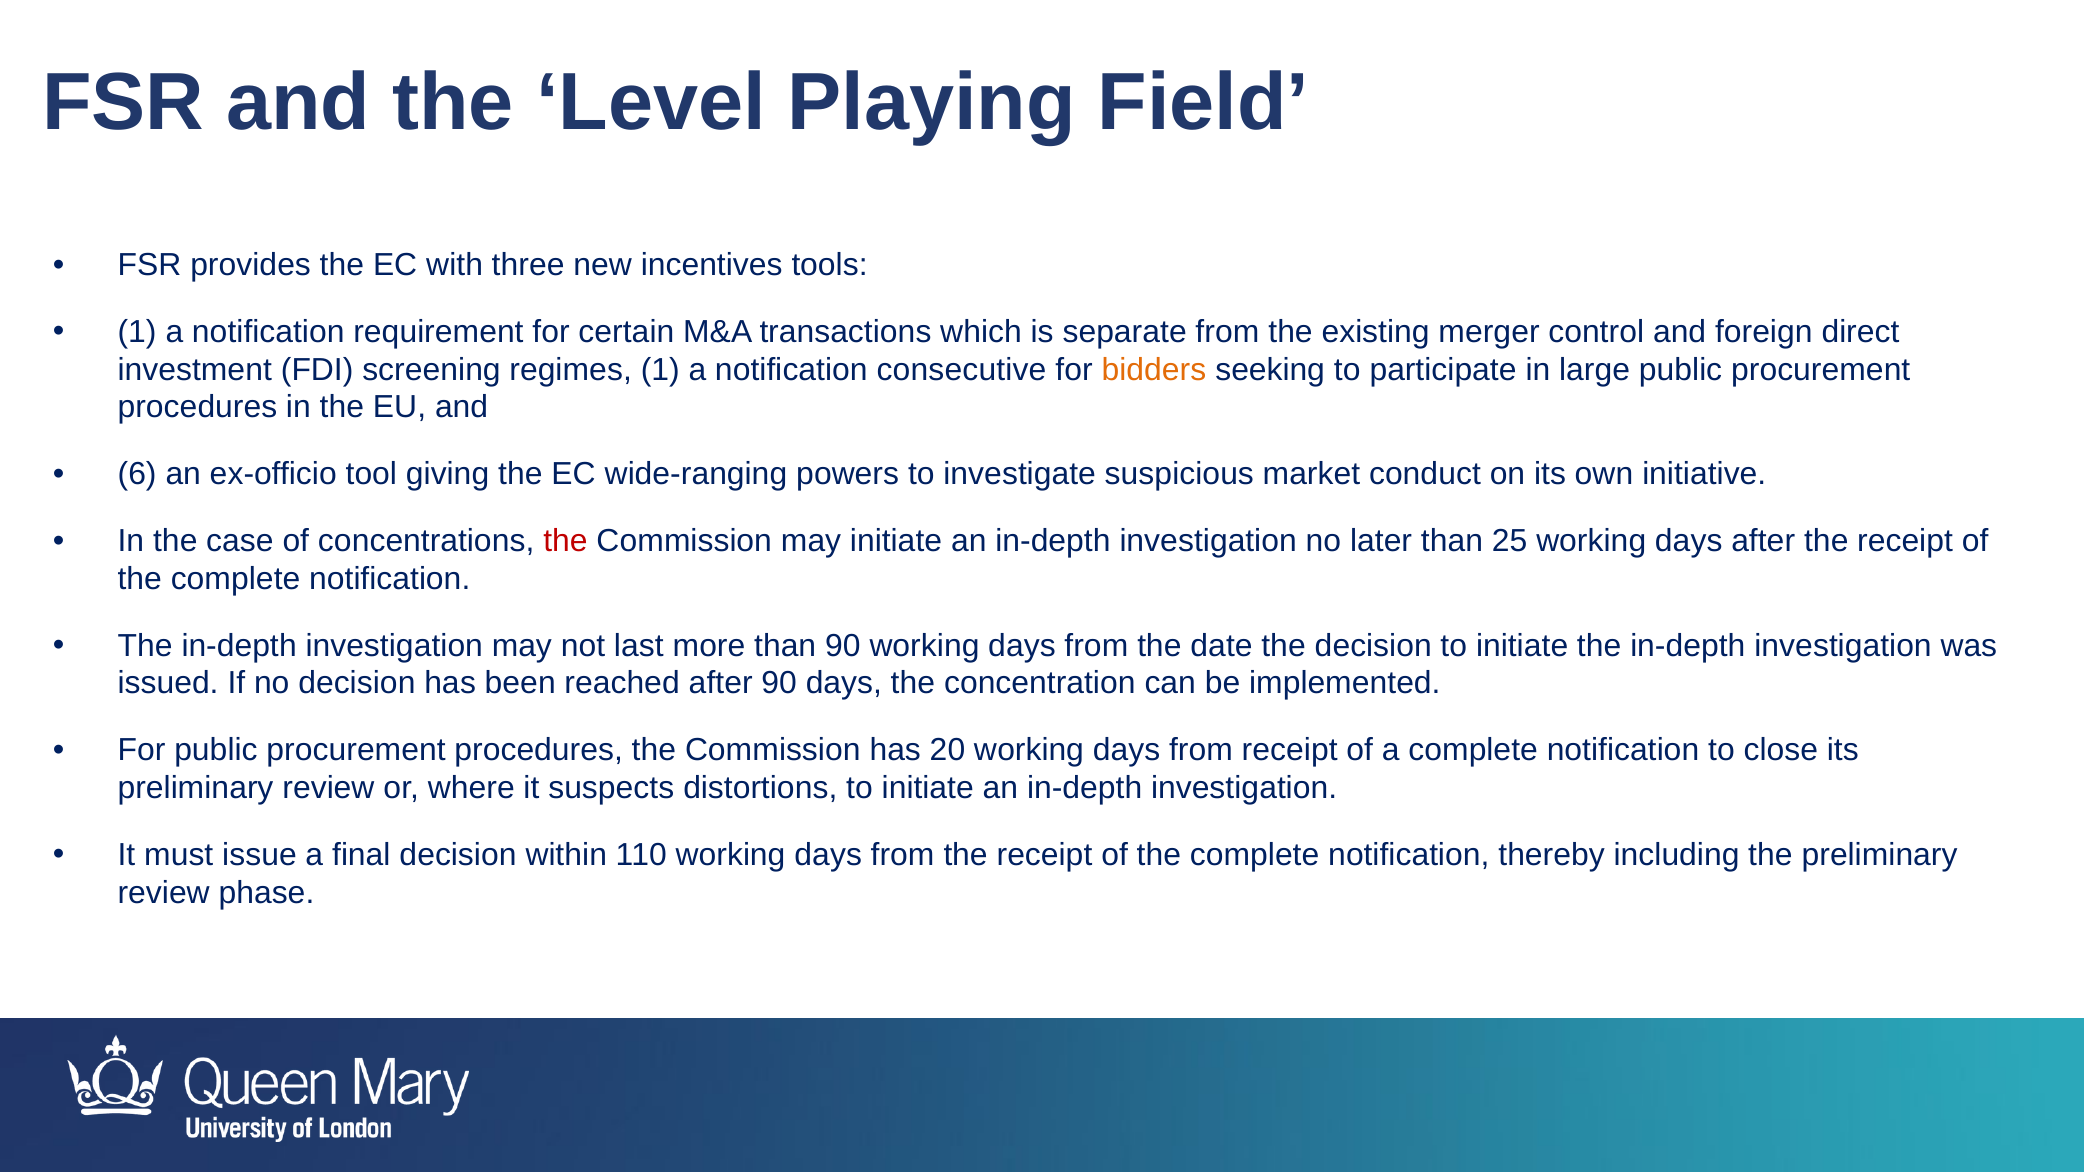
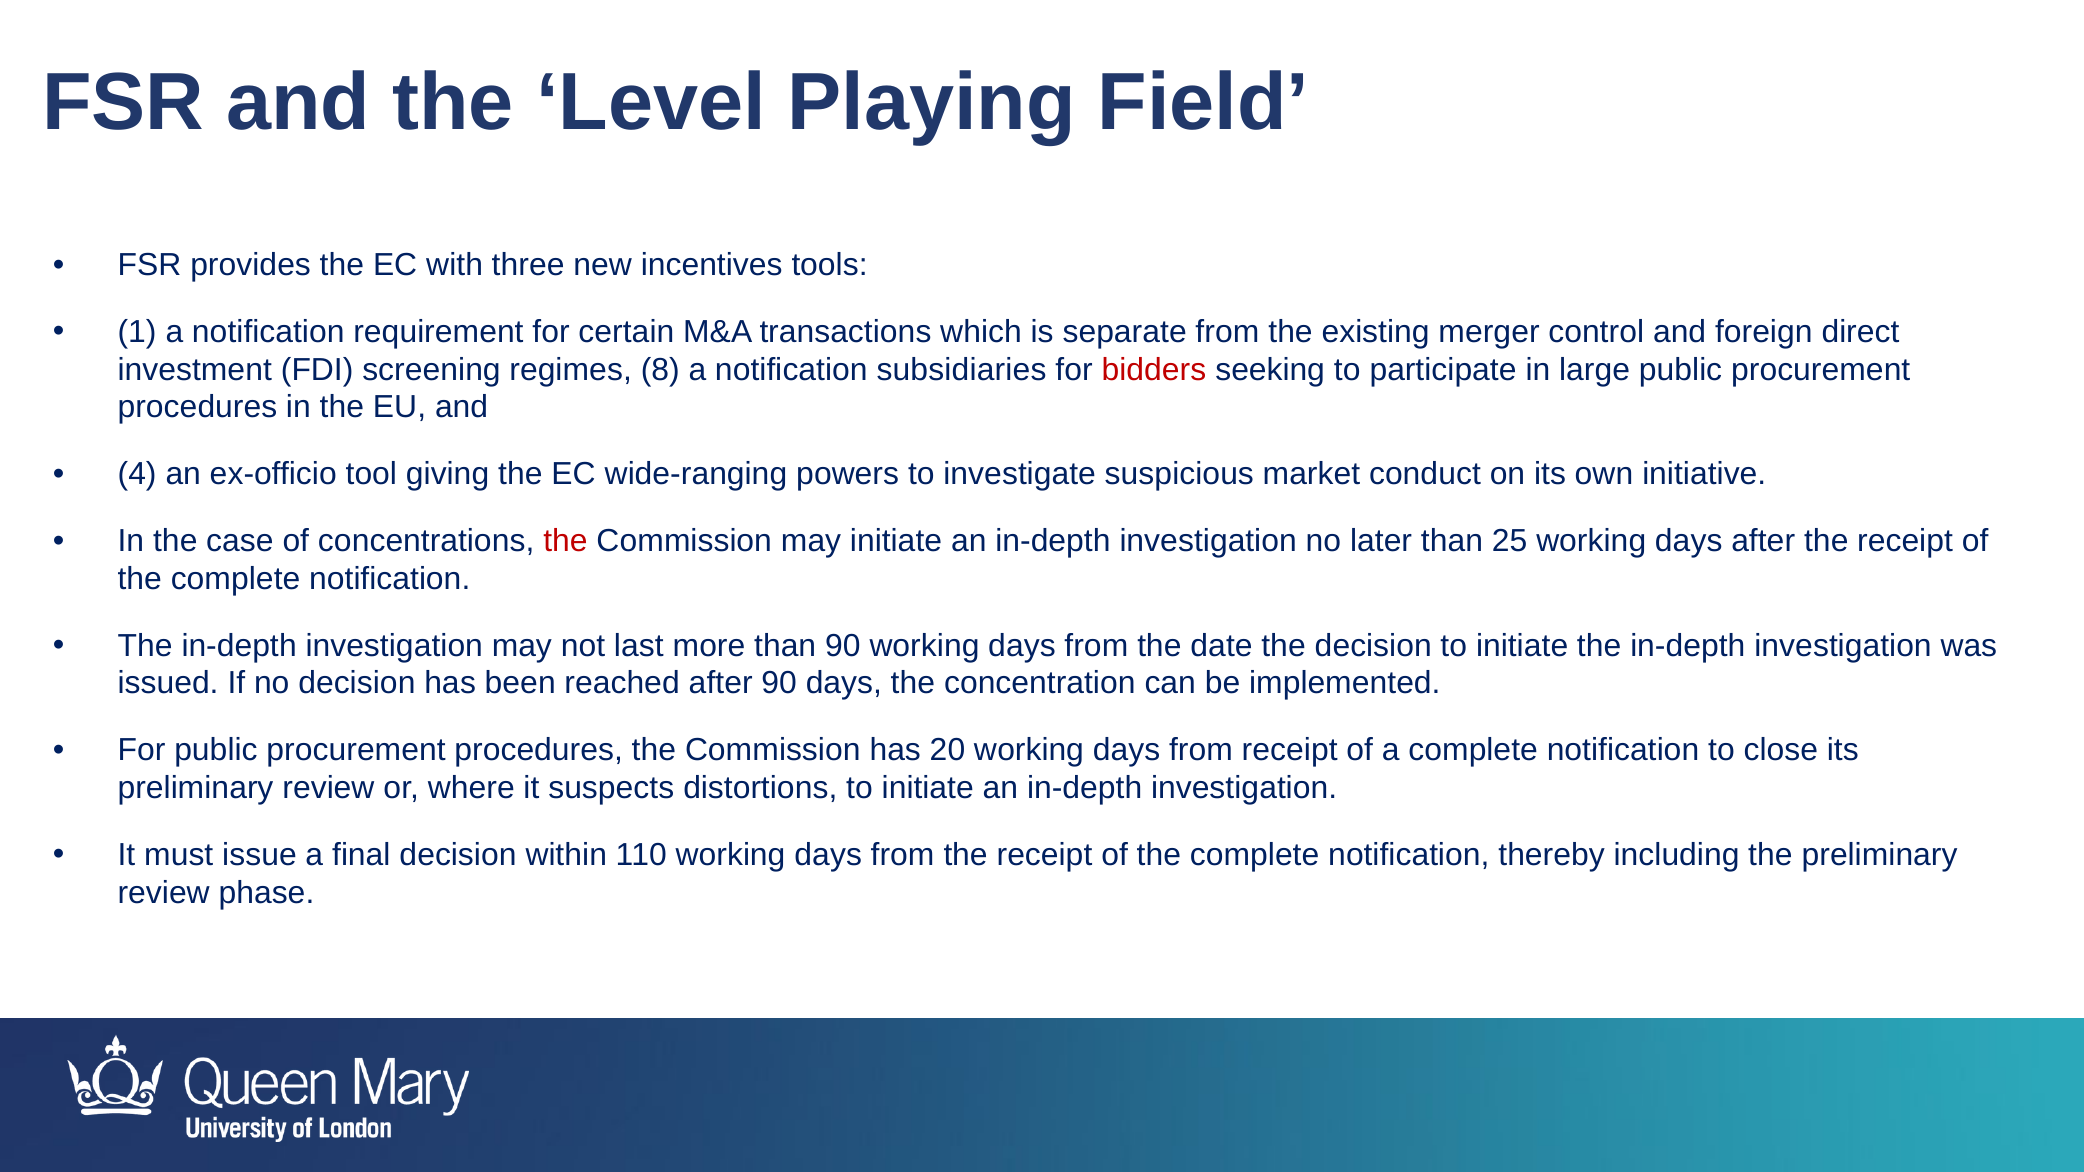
regimes 1: 1 -> 8 (660, 370)
consecutive: consecutive -> subsidiaries (962, 370)
bidders colour: orange -> red (1154, 370)
6: 6 -> 4 (137, 474)
